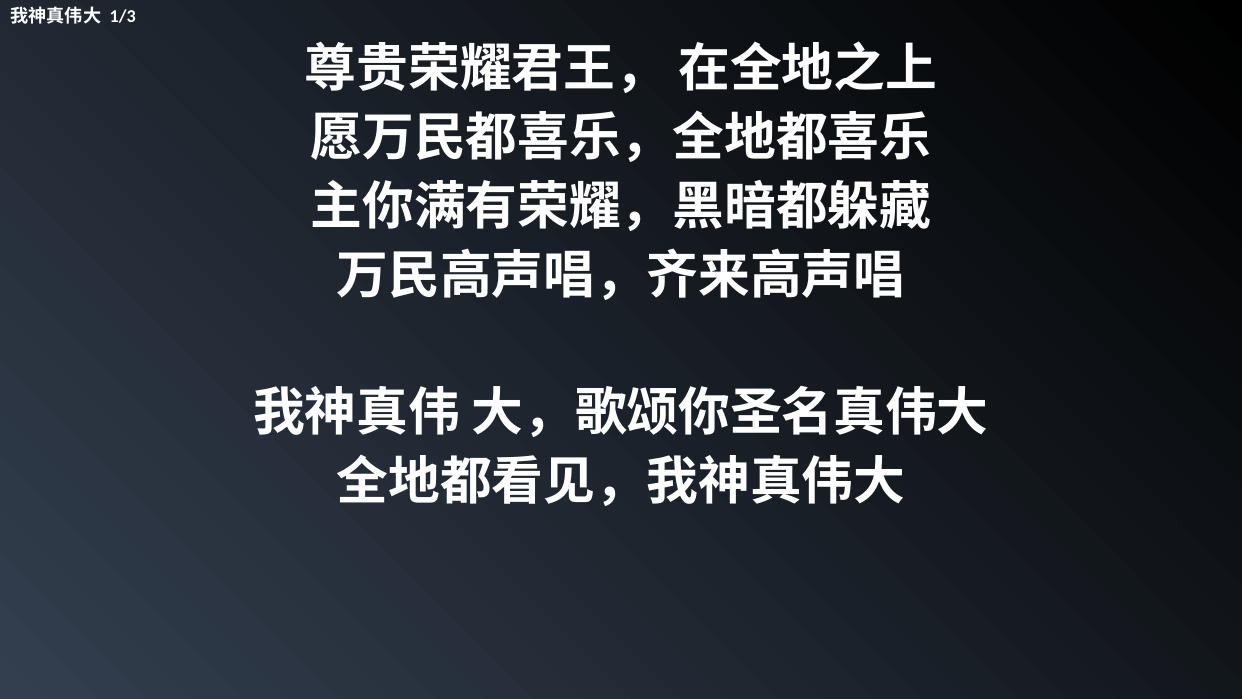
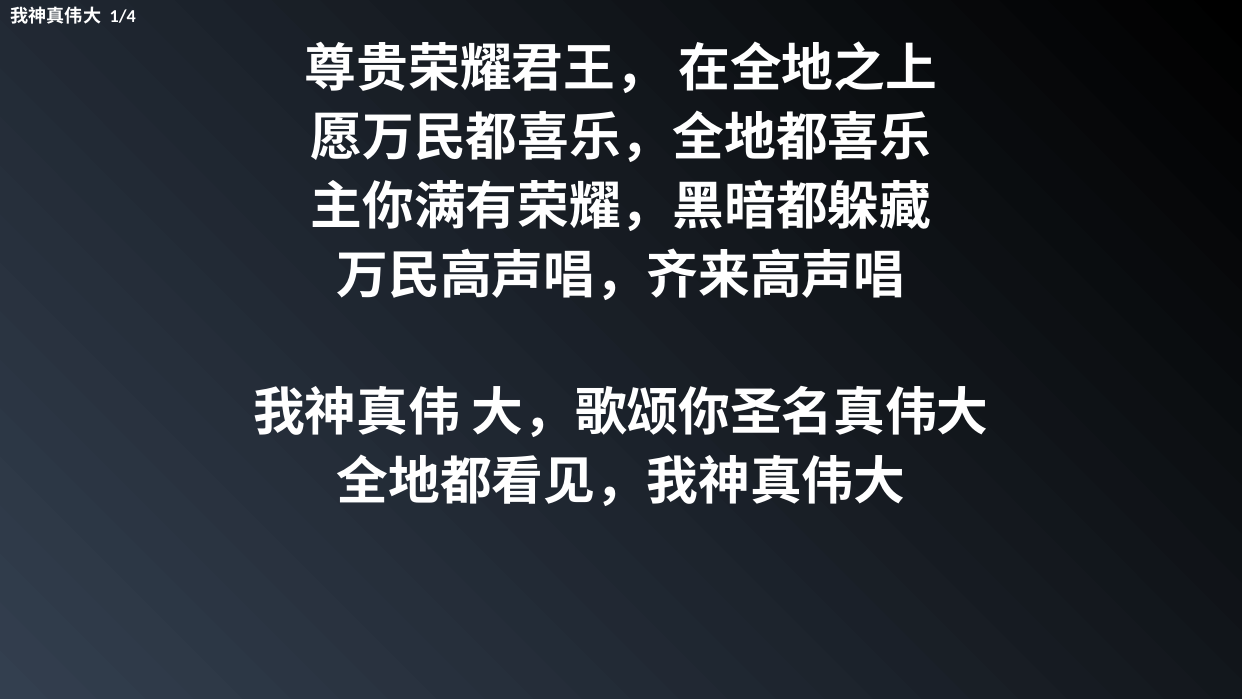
1/3: 1/3 -> 1/4 (123, 17)
